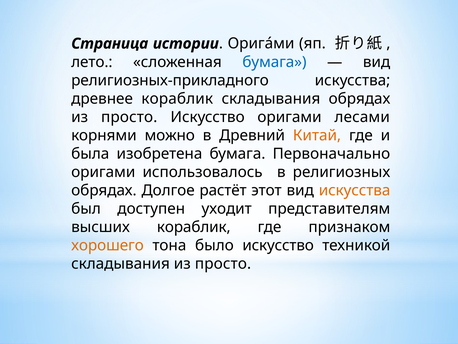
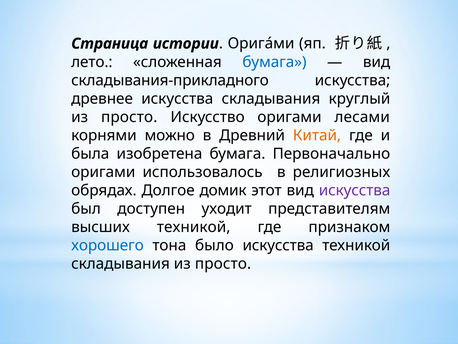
религиозных-прикладного: религиозных-прикладного -> складывания-прикладного (170, 80)
древнее кораблик: кораблик -> искусства (177, 99)
складывания обрядах: обрядах -> круглый (359, 99)
растёт: растёт -> домик (223, 190)
искусства colour: orange -> purple (355, 190)
высших кораблик: кораблик -> техникой (194, 227)
хорошего colour: orange -> blue (107, 245)
было искусство: искусство -> искусства (278, 245)
